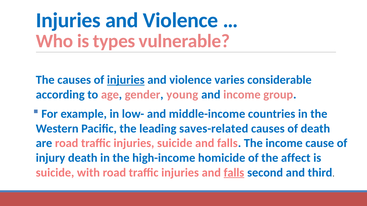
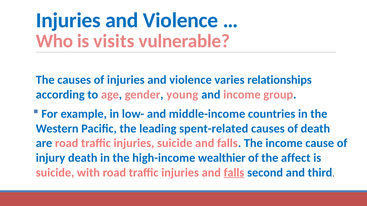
types: types -> visits (114, 41)
injuries underline: present -> none (126, 80)
considerable: considerable -> relationships (279, 80)
saves-related: saves-related -> spent-related (214, 129)
homicide: homicide -> wealthier (222, 158)
